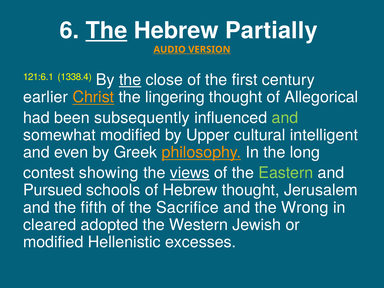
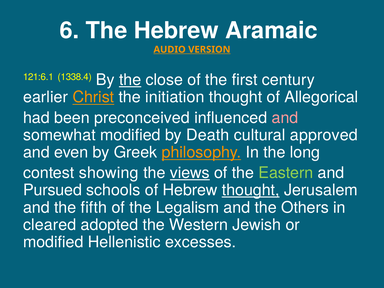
The underline: present -> none (106, 31)
Partially: Partially -> Aramaic (271, 31)
lingering: lingering -> initiation (175, 97)
subsequently: subsequently -> preconceived (142, 118)
and colour: light green -> pink (285, 118)
Upper: Upper -> Death (208, 135)
intelligent: intelligent -> approved (324, 135)
thought underline: none -> present (251, 190)
Sacrifice: Sacrifice -> Legalism (188, 207)
Wrong: Wrong -> Others (305, 207)
